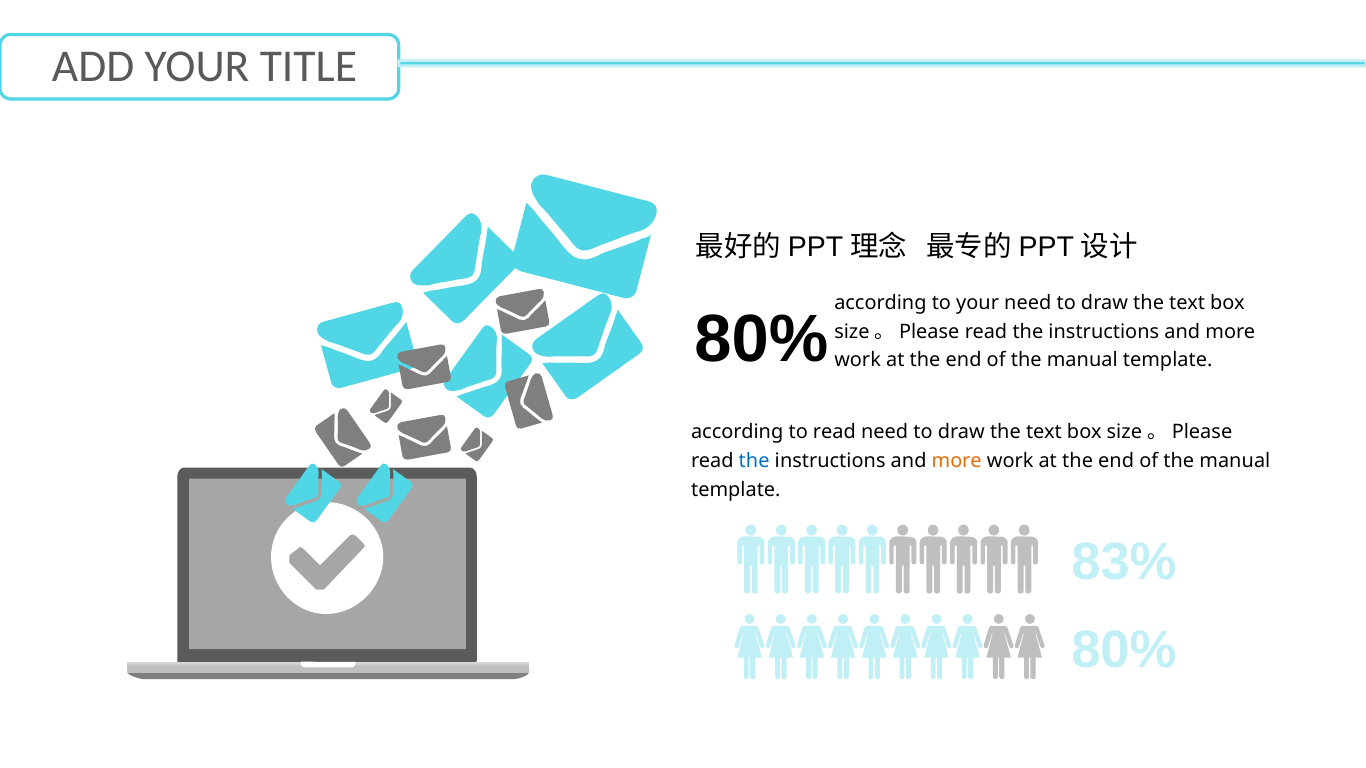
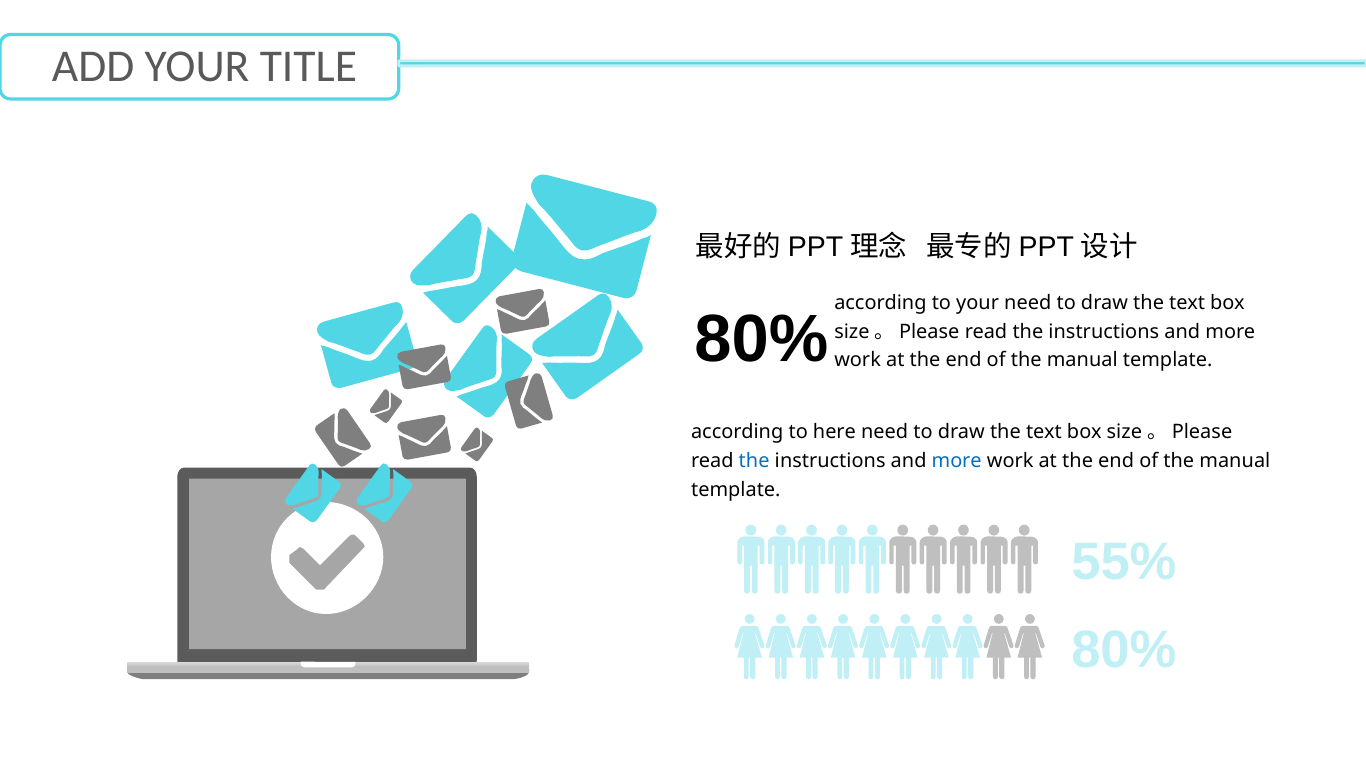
to read: read -> here (834, 433)
more colour: orange -> blue (957, 461)
83%: 83% -> 55% (1124, 563)
